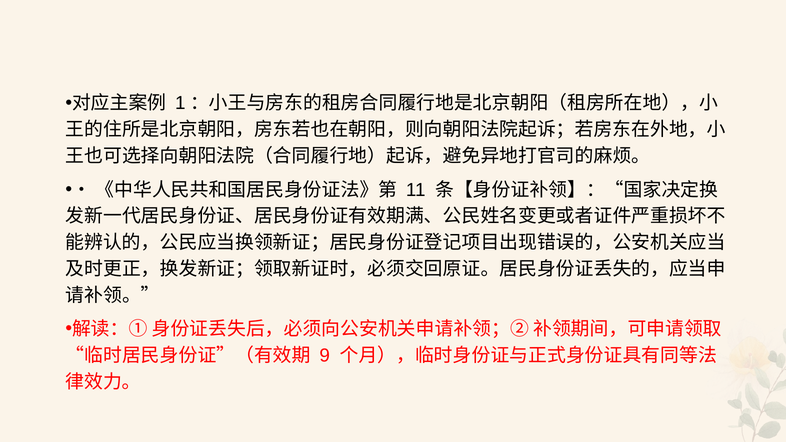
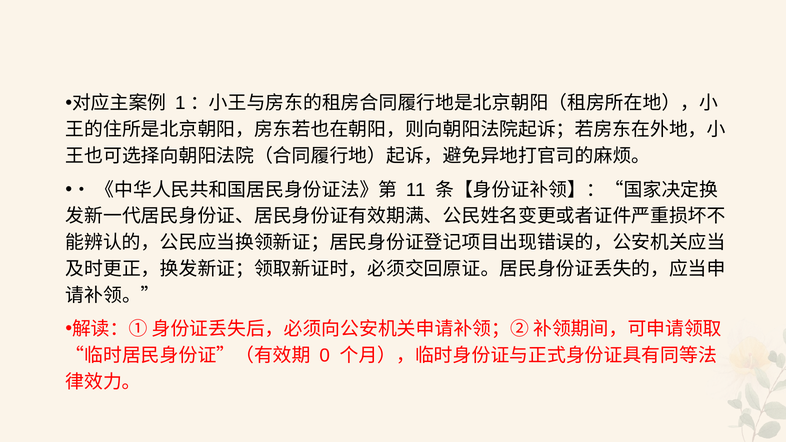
9: 9 -> 0 (325, 356)
